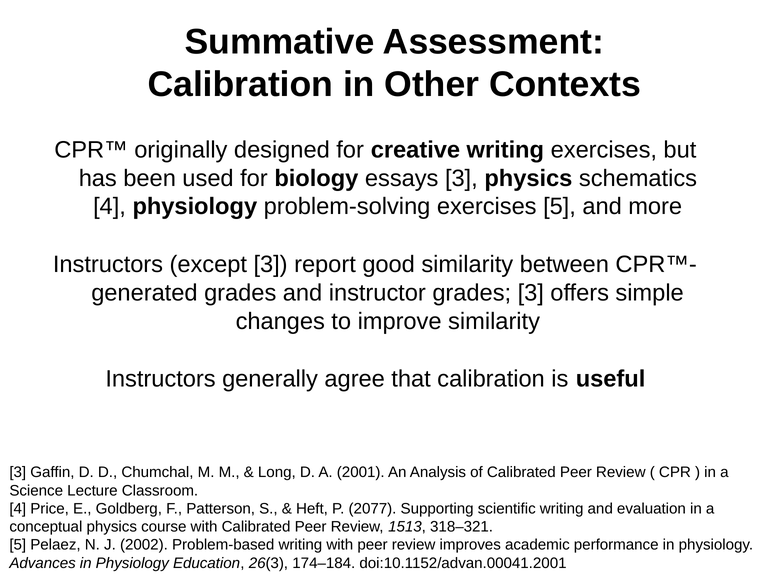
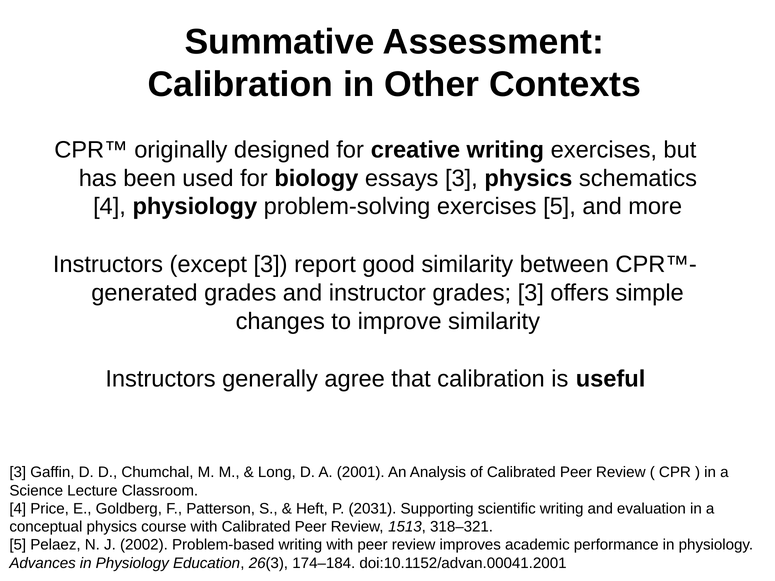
2077: 2077 -> 2031 (373, 509)
